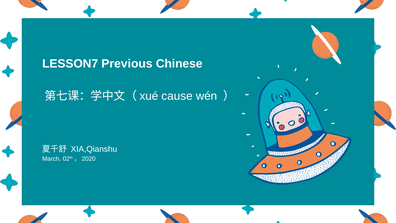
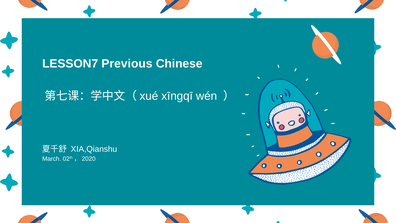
cause: cause -> xīngqī (177, 96)
